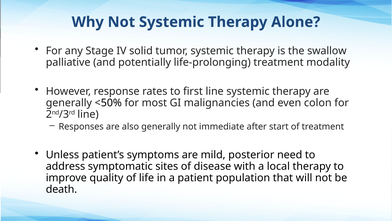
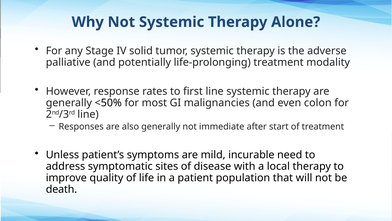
swallow: swallow -> adverse (327, 51)
posterior: posterior -> incurable (251, 155)
